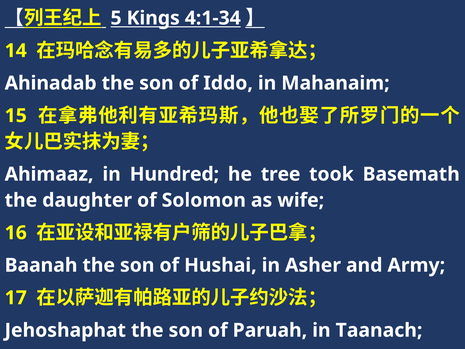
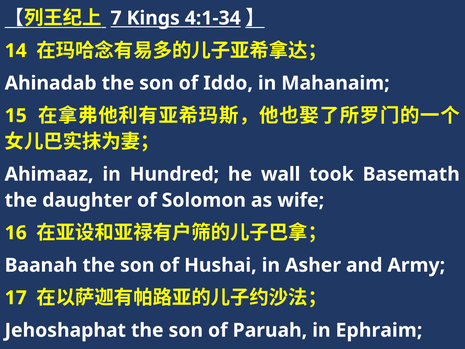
5: 5 -> 7 (116, 18)
tree: tree -> wall (281, 174)
Taanach: Taanach -> Ephraim (379, 330)
